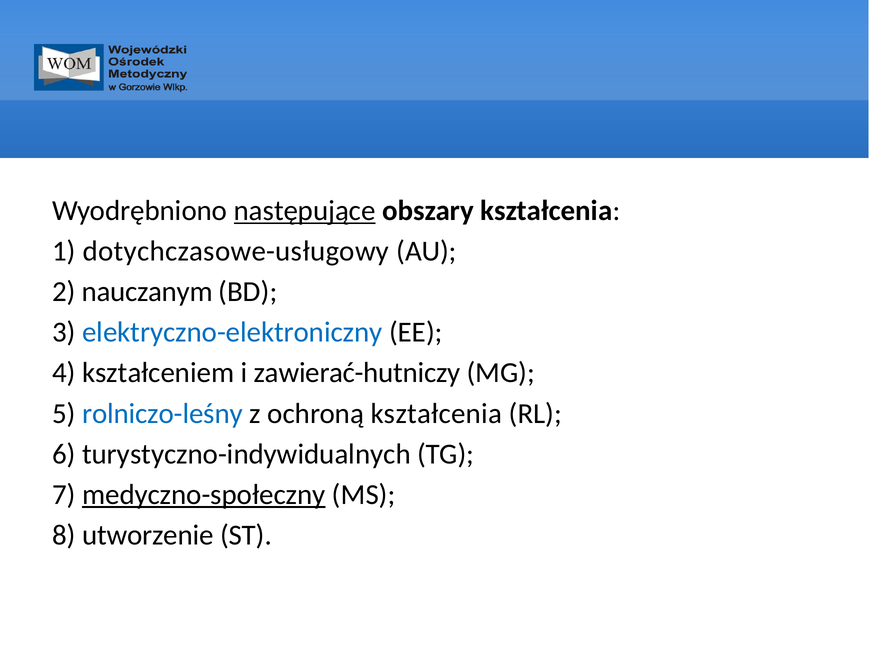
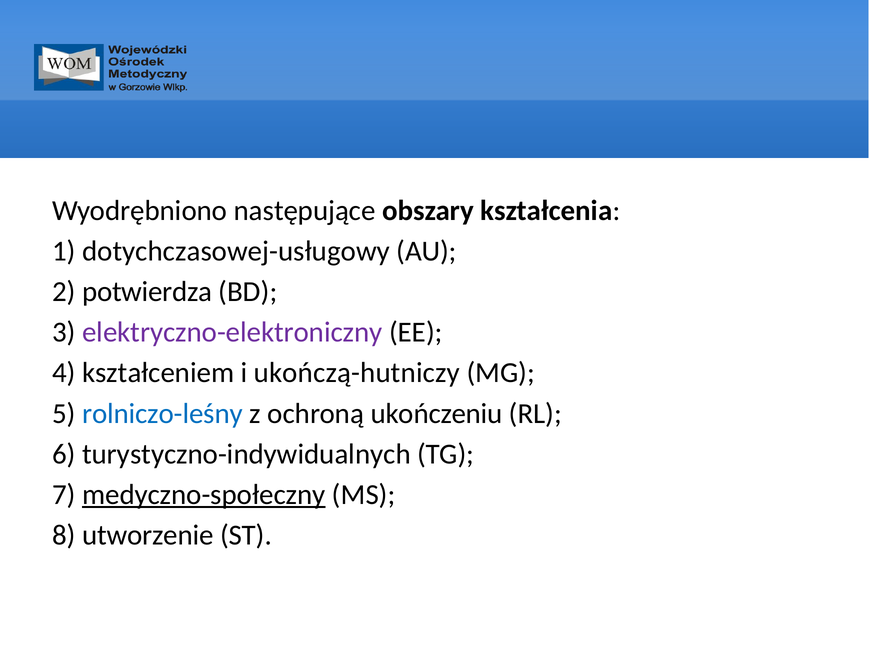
następujące underline: present -> none (305, 211)
dotychczasowe-usługowy: dotychczasowe-usługowy -> dotychczasowej-usługowy (236, 251)
nauczanym: nauczanym -> potwierdza (147, 292)
elektryczno-elektroniczny colour: blue -> purple (232, 332)
zawierać-hutniczy: zawierać-hutniczy -> ukończą-hutniczy (357, 373)
ochroną kształcenia: kształcenia -> ukończeniu (437, 413)
